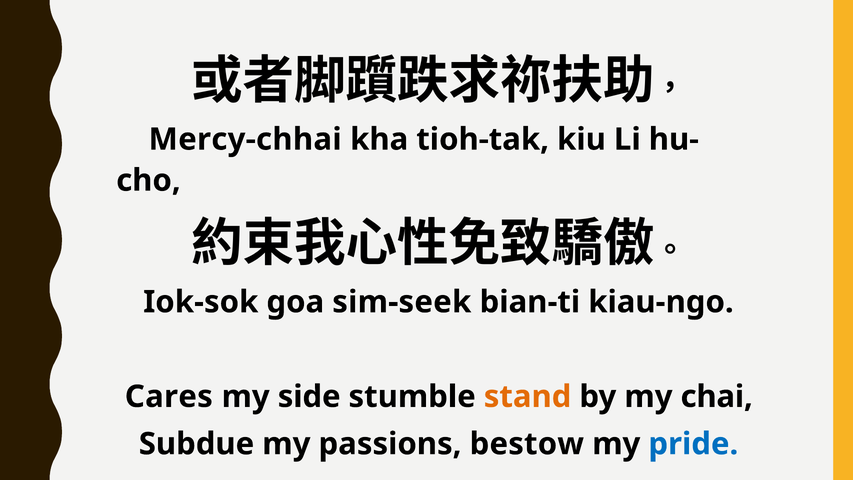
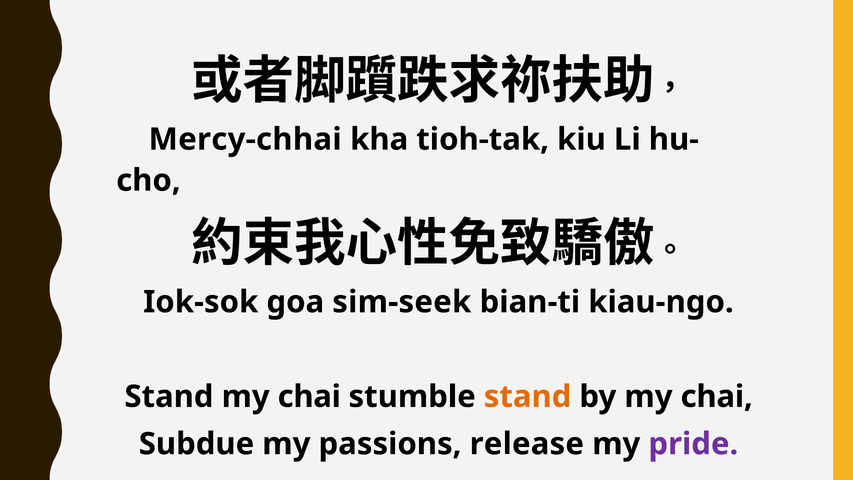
Cares: Cares -> Stand (169, 397)
side: side -> chai (309, 397)
bestow: bestow -> release (527, 444)
pride colour: blue -> purple (693, 444)
